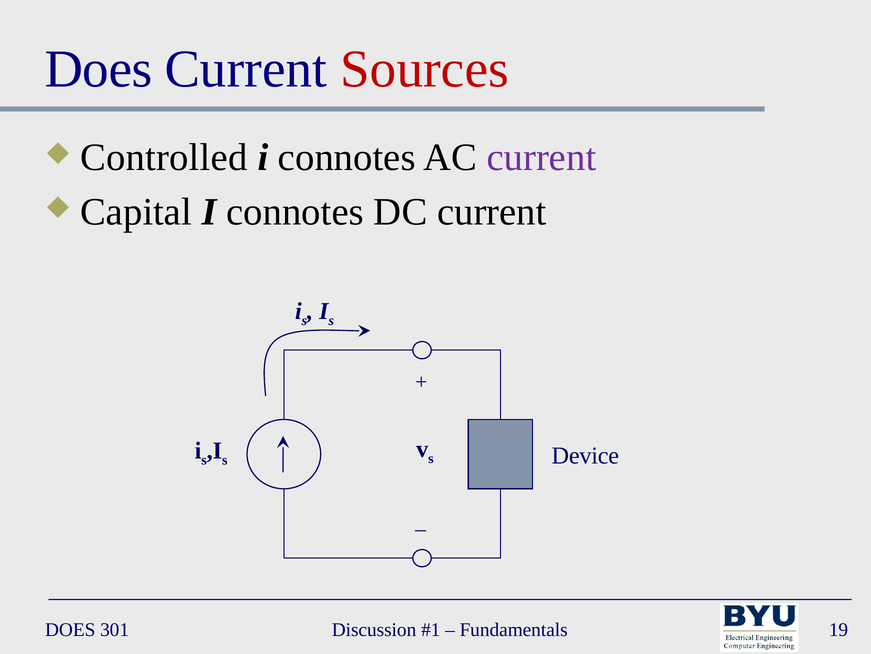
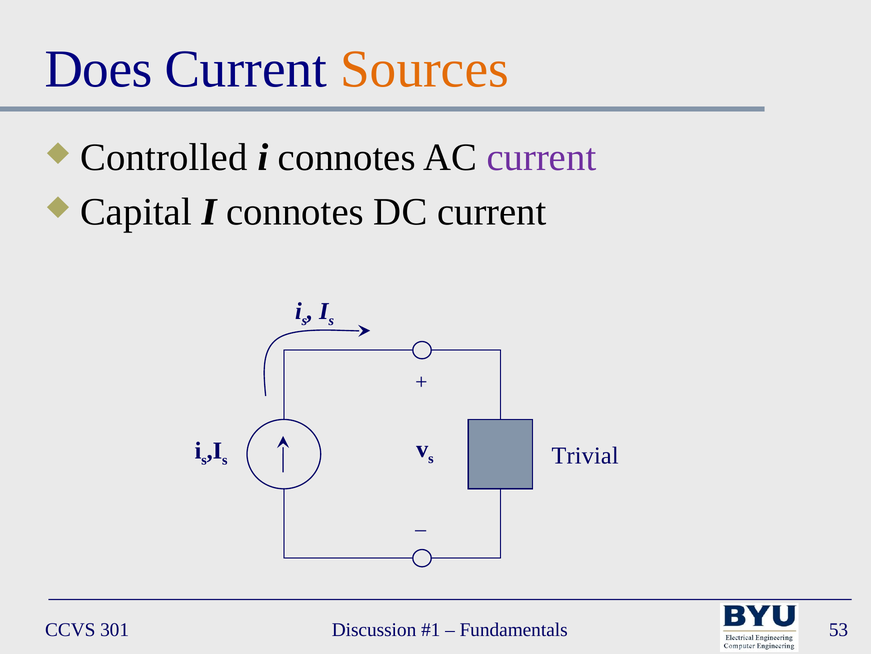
Sources colour: red -> orange (425, 69)
Device: Device -> Trivial (585, 455)
DOES: DOES -> CCVS (70, 629)
19: 19 -> 53 (839, 629)
